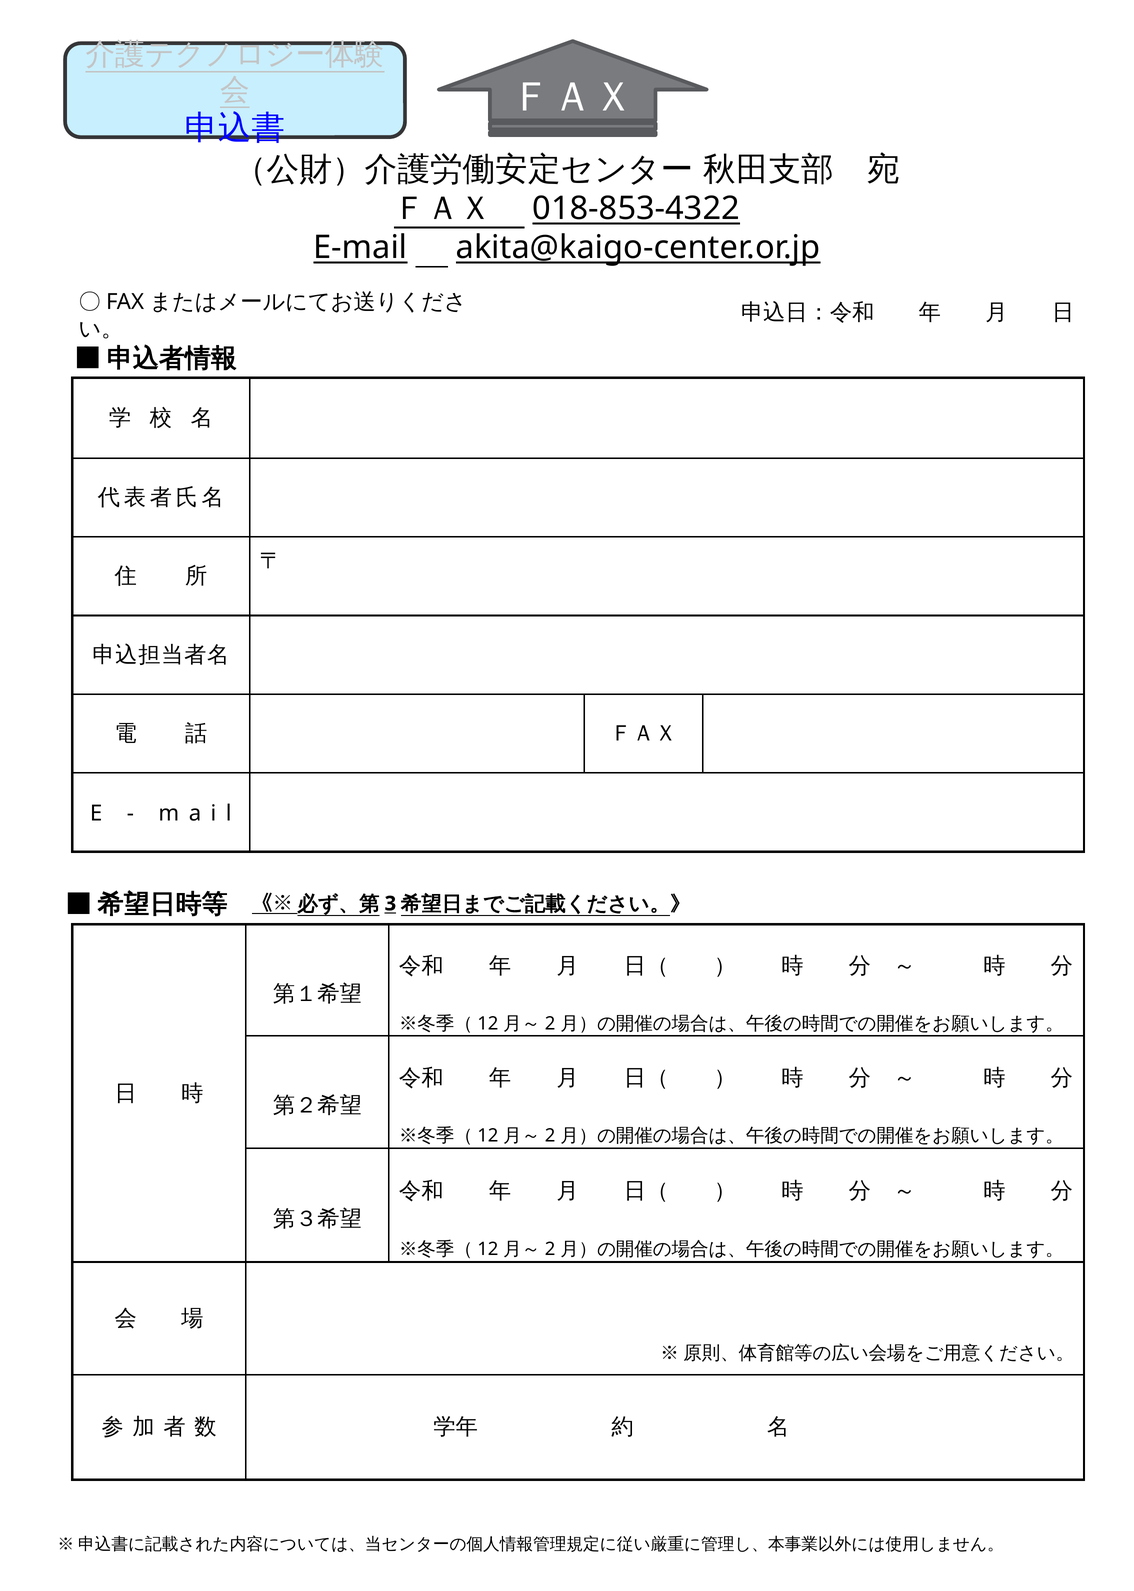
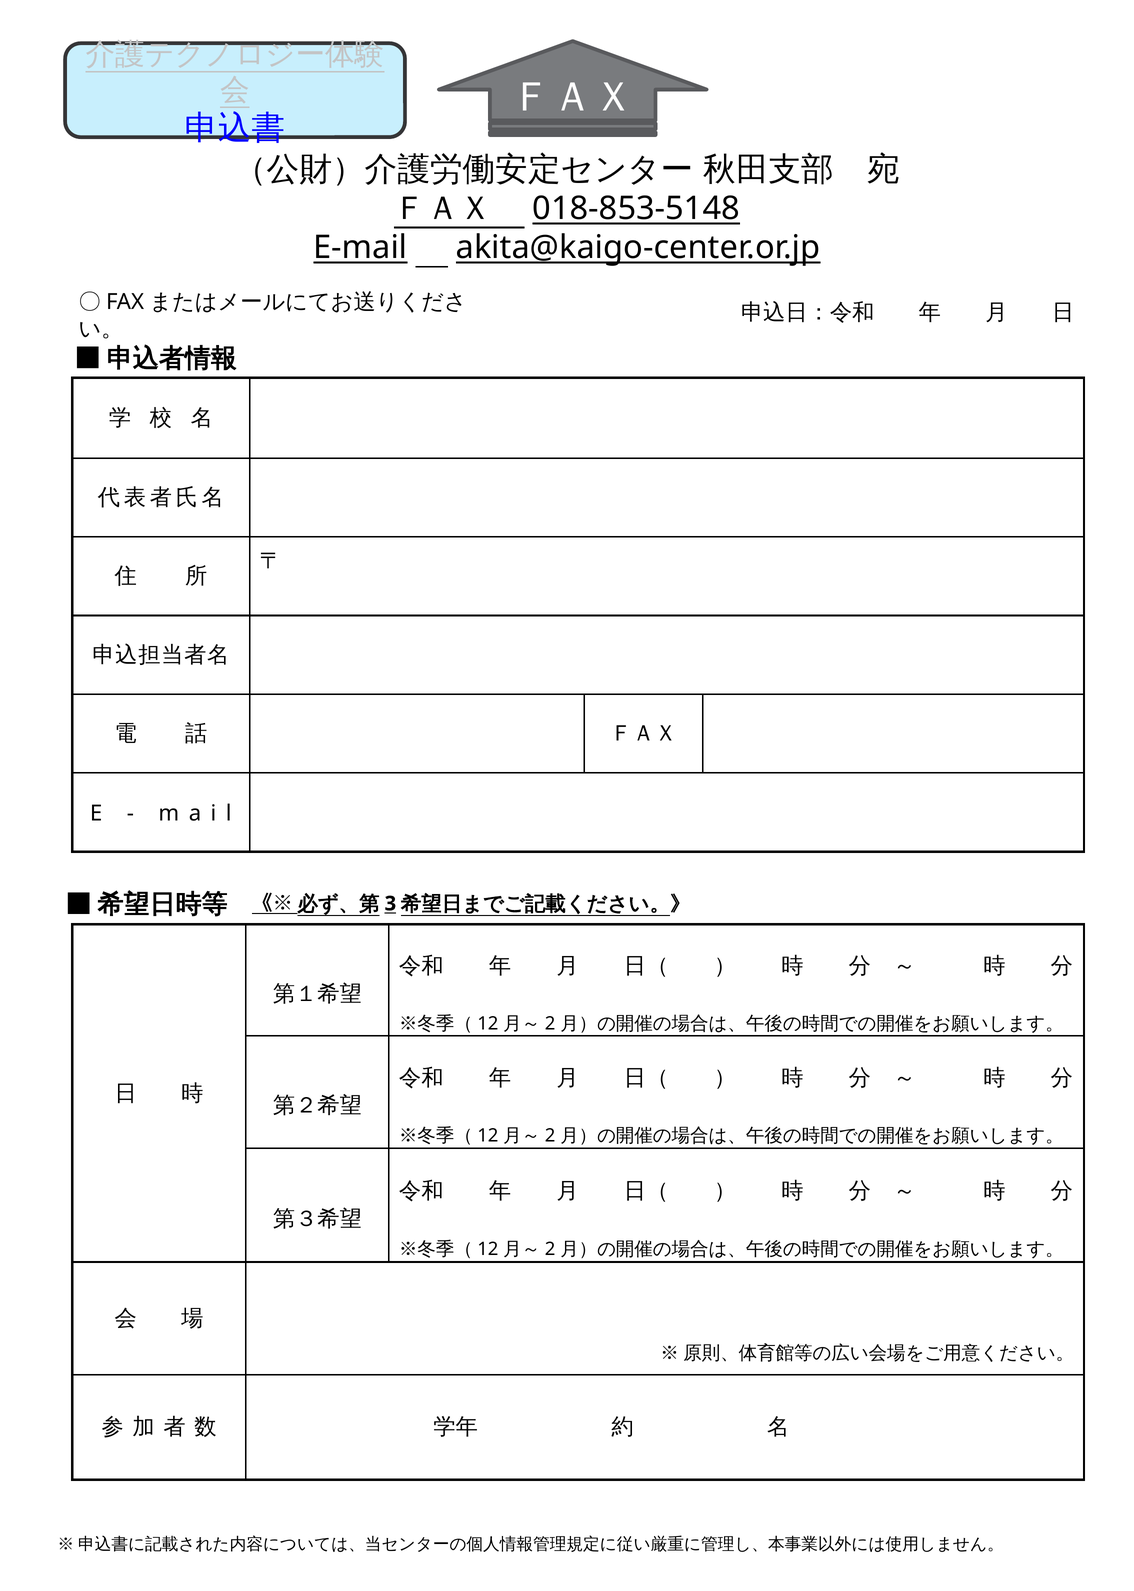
018-853-4322: 018-853-4322 -> 018-853-5148 (636, 209)
